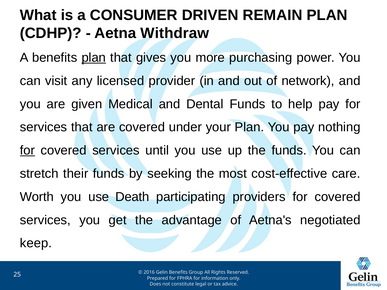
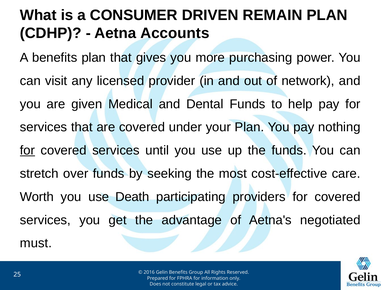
Withdraw: Withdraw -> Accounts (175, 33)
plan underline: present -> none (94, 58)
their: their -> over (76, 174)
keep: keep -> must (36, 243)
